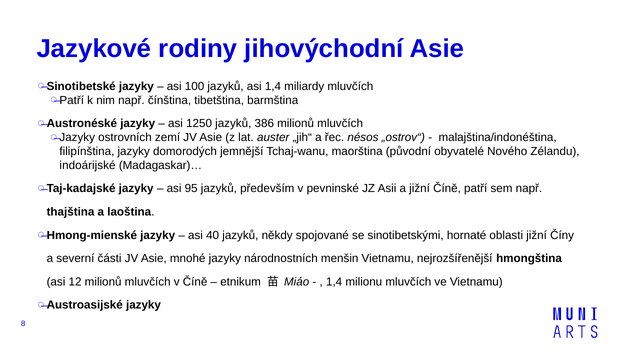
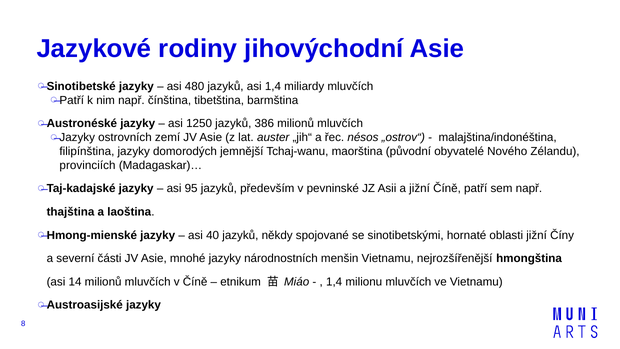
100: 100 -> 480 (195, 86)
indoárijské: indoárijské -> provinciích (88, 165)
12: 12 -> 14 (75, 281)
